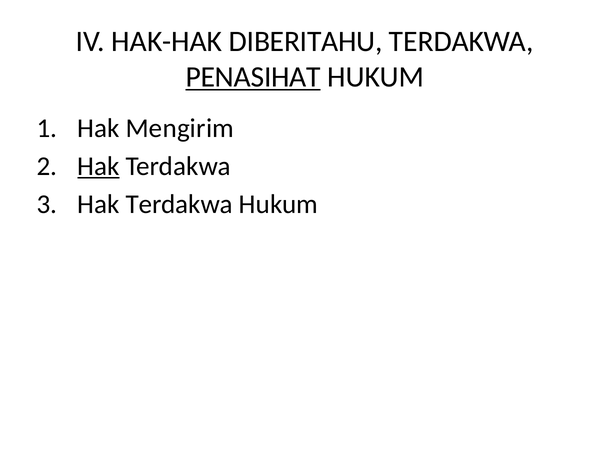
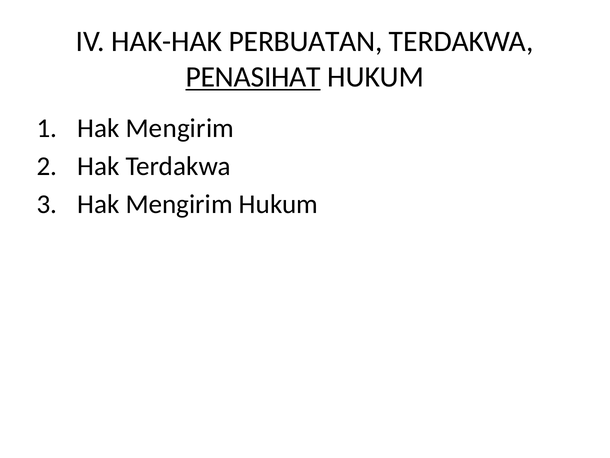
DIBERITAHU: DIBERITAHU -> PERBUATAN (306, 41)
Hak underline: present -> none (98, 166)
Terdakwa: Terdakwa -> Mengirim (179, 204)
